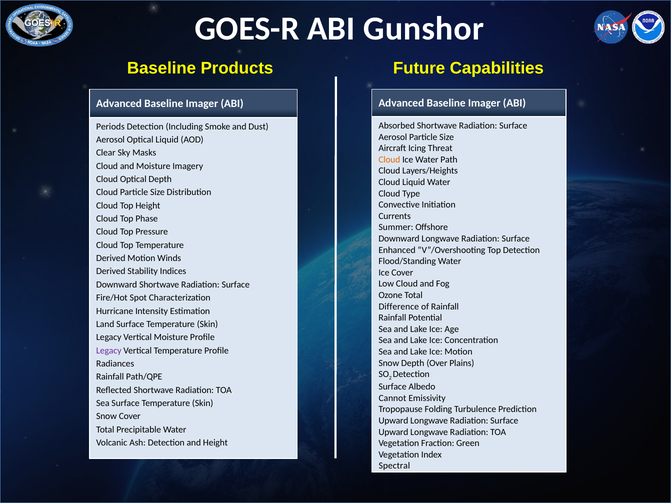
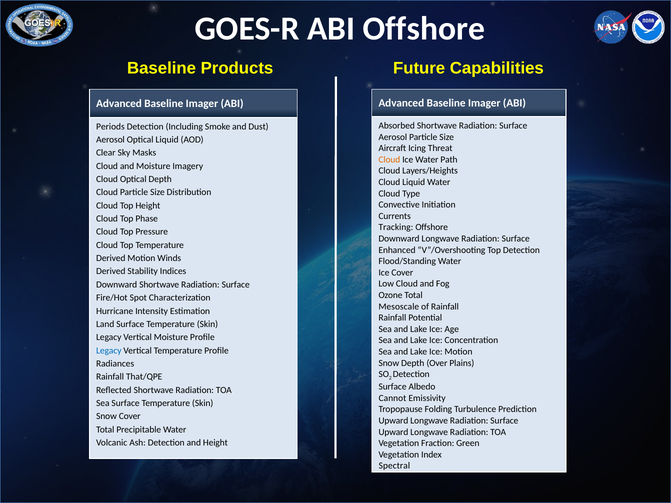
ABI Gunshor: Gunshor -> Offshore (424, 28)
Summer: Summer -> Tracking (396, 227)
Difference: Difference -> Mesoscale (399, 307)
Legacy colour: purple -> blue (109, 351)
Path/QPE: Path/QPE -> That/QPE (144, 377)
